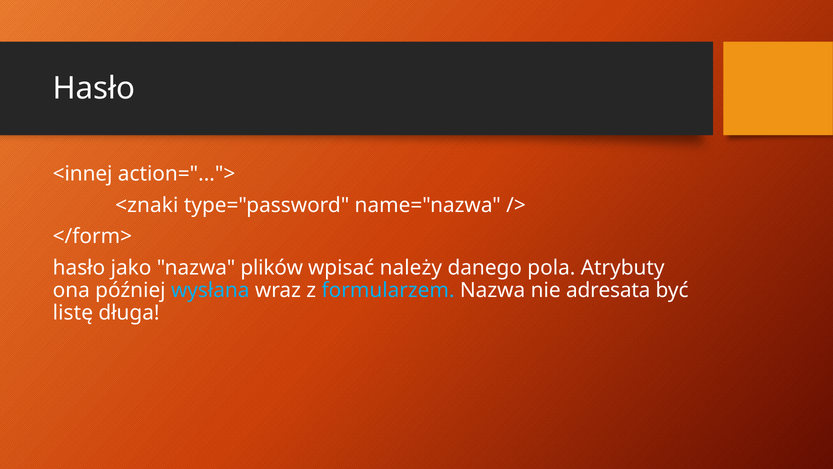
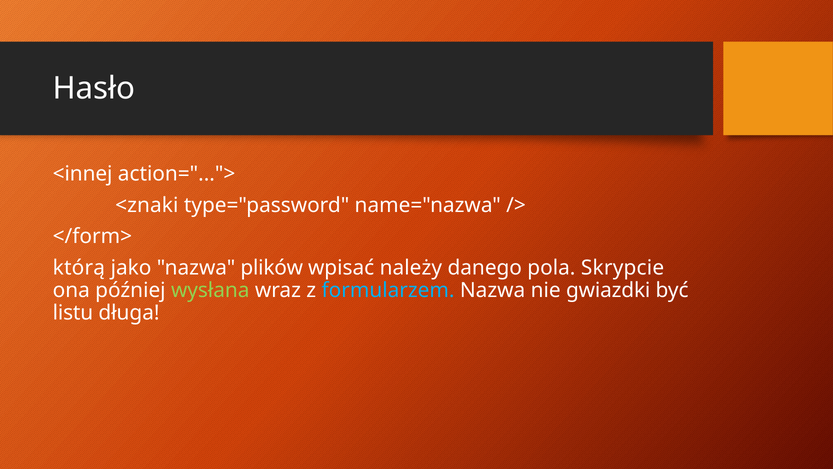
hasło: hasło -> którą (79, 267)
Atrybuty: Atrybuty -> Skrypcie (623, 267)
wysłana colour: light blue -> light green (210, 290)
adresata: adresata -> gwiazdki (608, 290)
listę: listę -> listu (73, 312)
